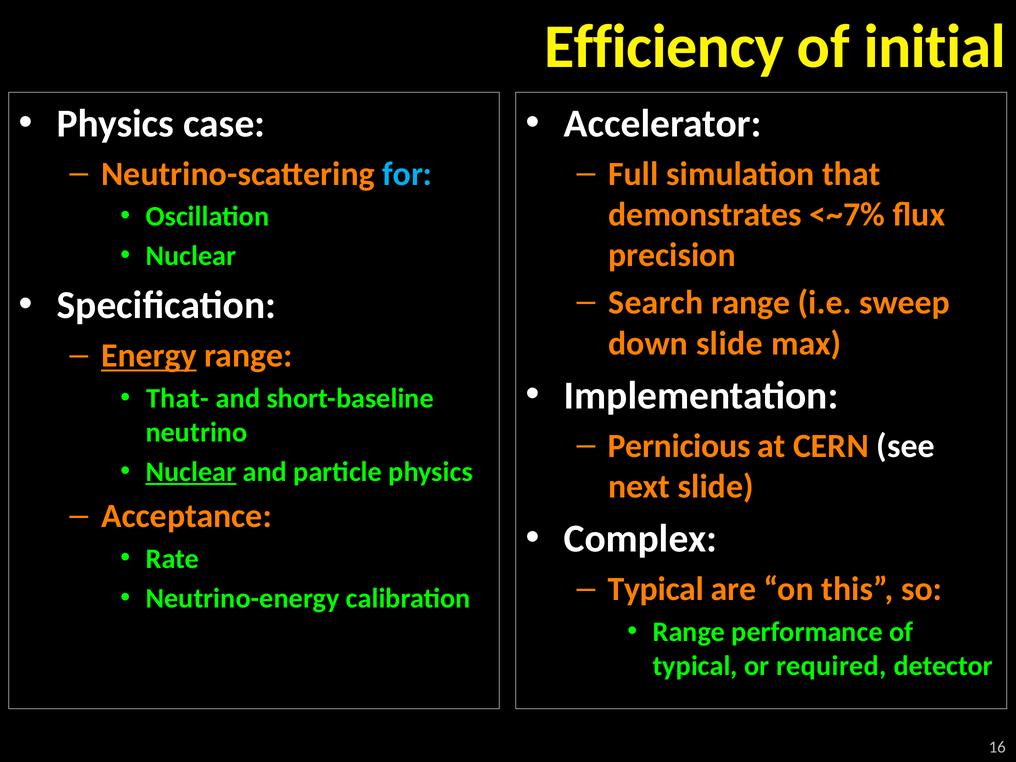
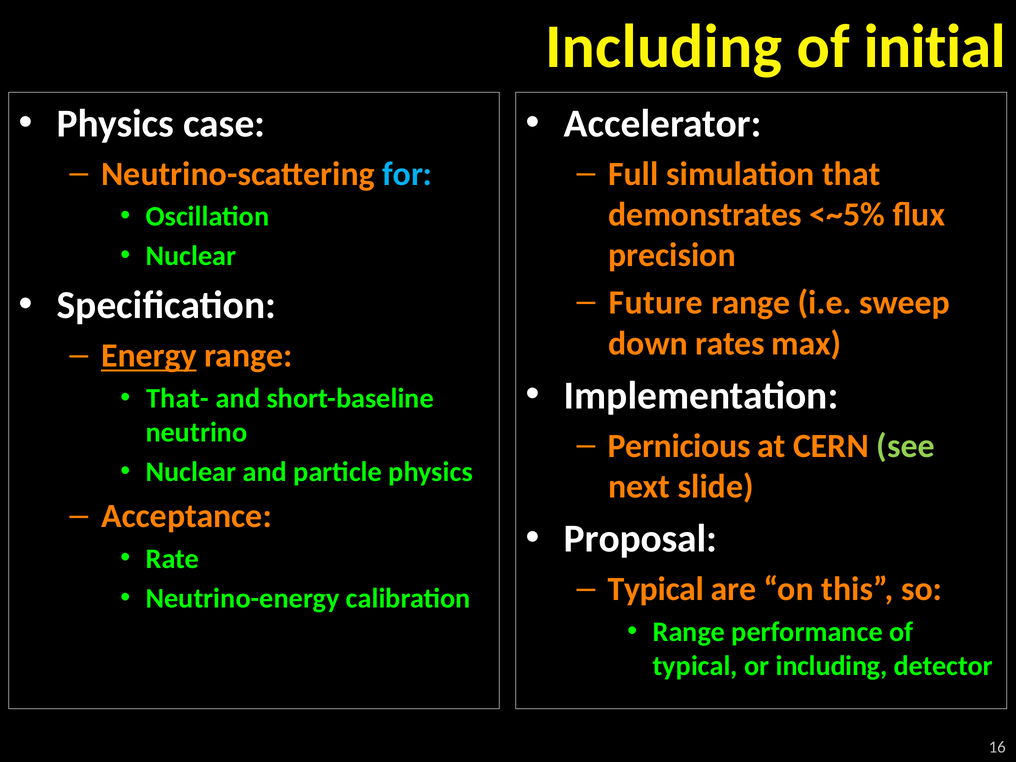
Efficiency: Efficiency -> Including (664, 47)
<~7%: <~7% -> <~5% (847, 215)
Search: Search -> Future (656, 303)
down slide: slide -> rates (730, 343)
see colour: white -> light green (906, 446)
Nuclear underline: present -> none (191, 472)
Complex: Complex -> Proposal (641, 539)
or required: required -> including (832, 666)
